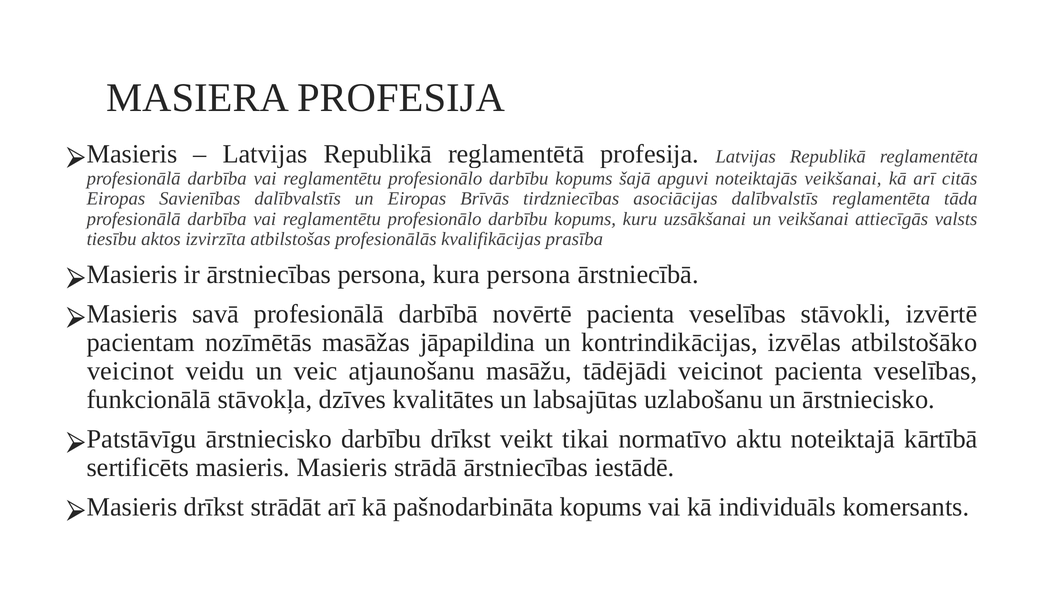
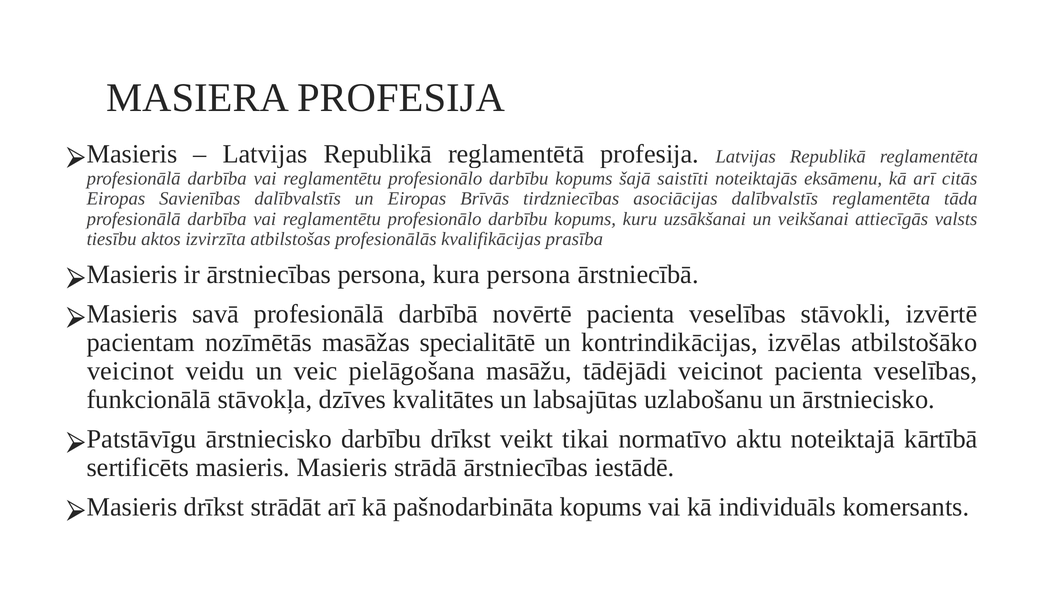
apguvi: apguvi -> saistīti (683, 179)
noteiktajās veikšanai: veikšanai -> eksāmenu (843, 179)
jāpapildina: jāpapildina -> specialitātē (477, 343)
atjaunošanu: atjaunošanu -> pielāgošana (412, 371)
